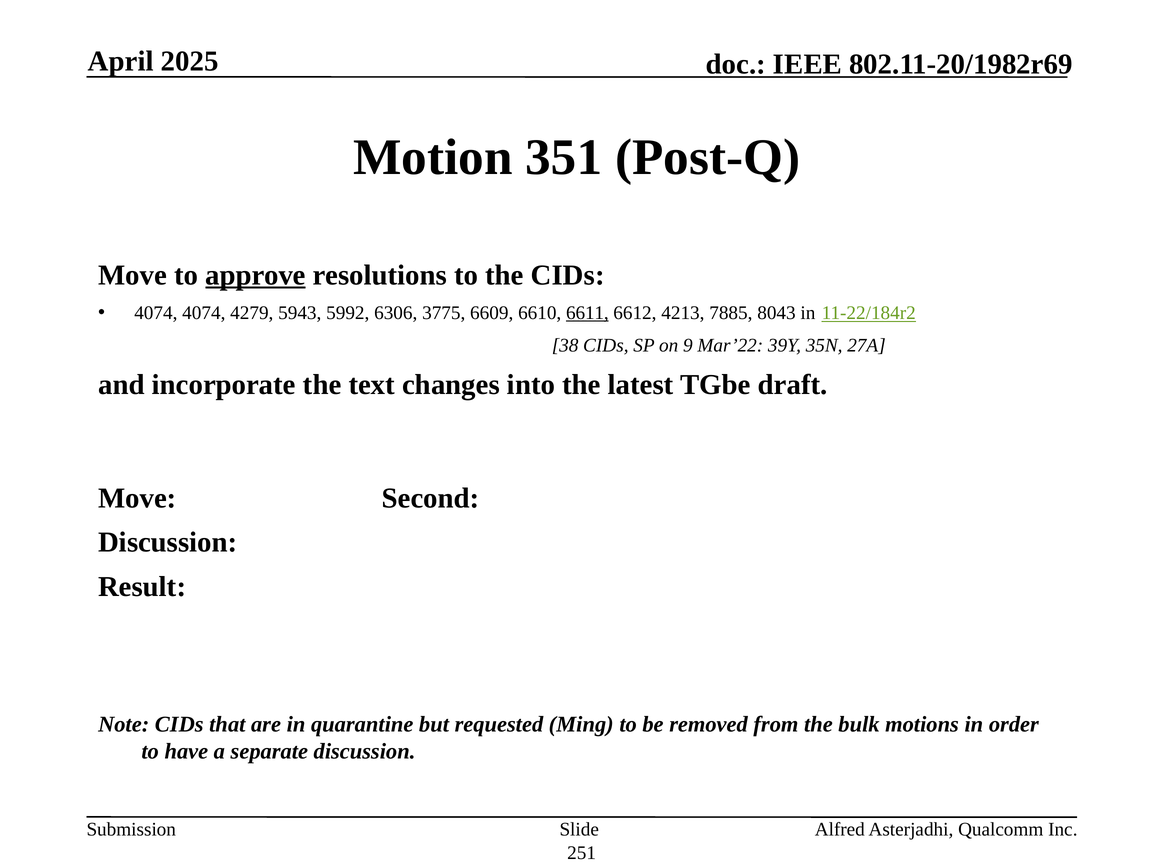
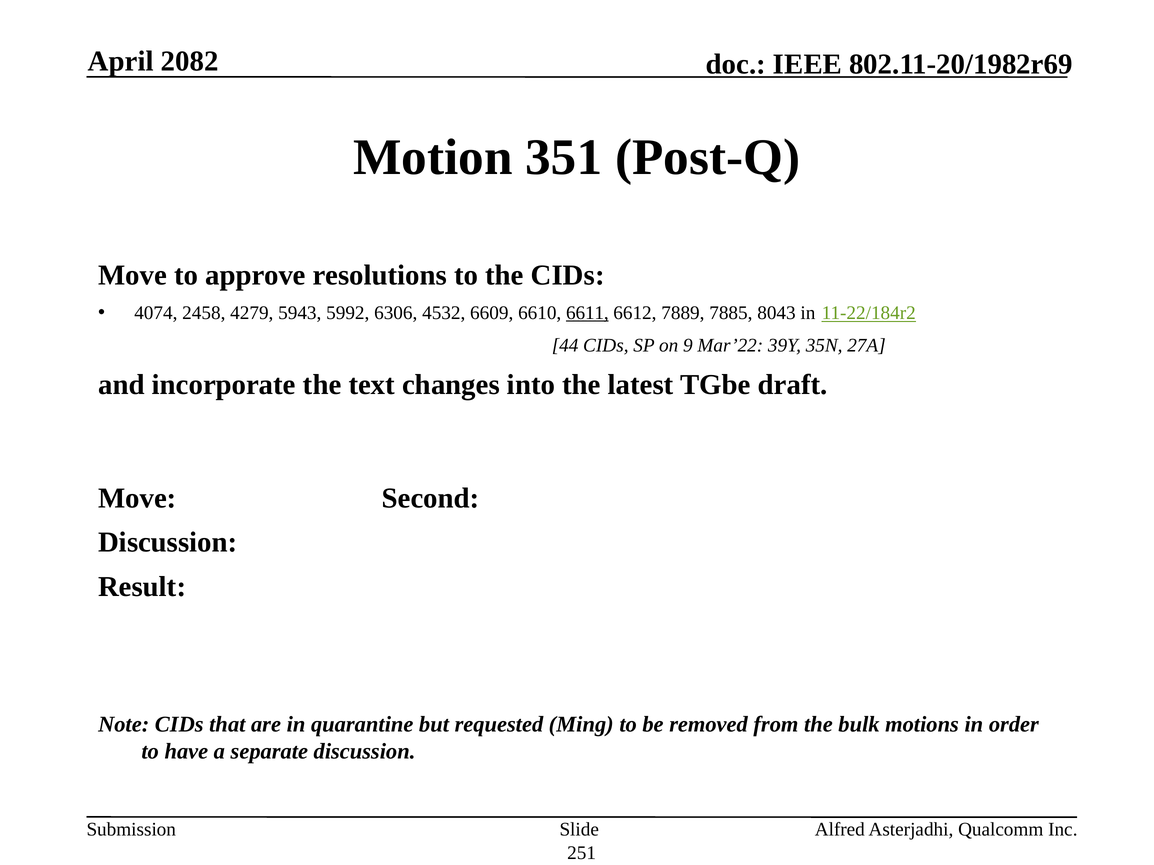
2025: 2025 -> 2082 (190, 61)
approve underline: present -> none (256, 275)
4074 4074: 4074 -> 2458 (204, 313)
3775: 3775 -> 4532 (444, 313)
4213: 4213 -> 7889 (683, 313)
38: 38 -> 44 (565, 346)
